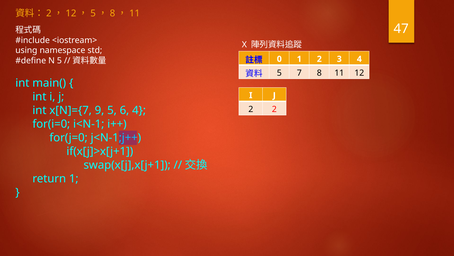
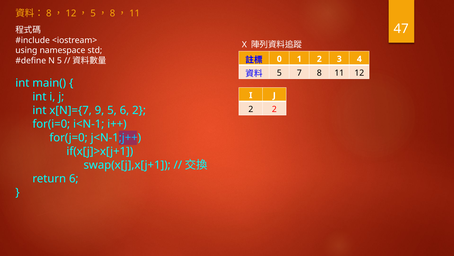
2: 2 -> 8 (49, 13)
6 4: 4 -> 2 (139, 110)
return 1: 1 -> 6 (74, 178)
